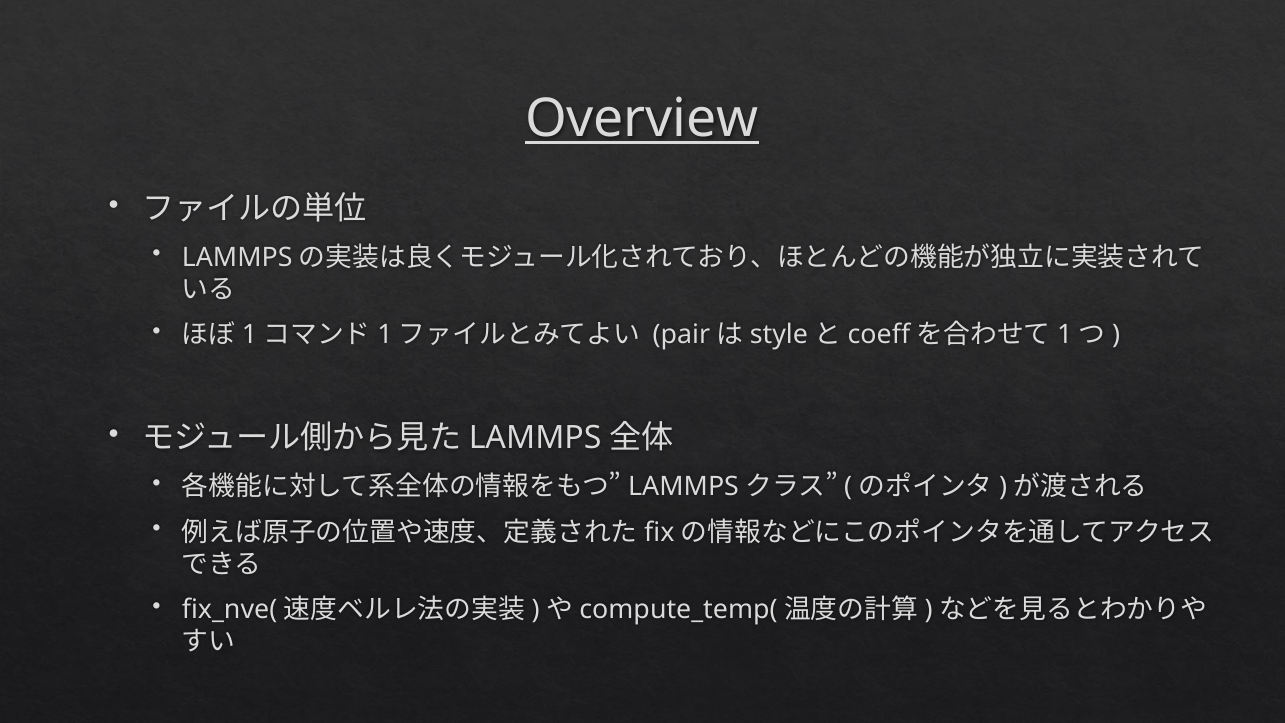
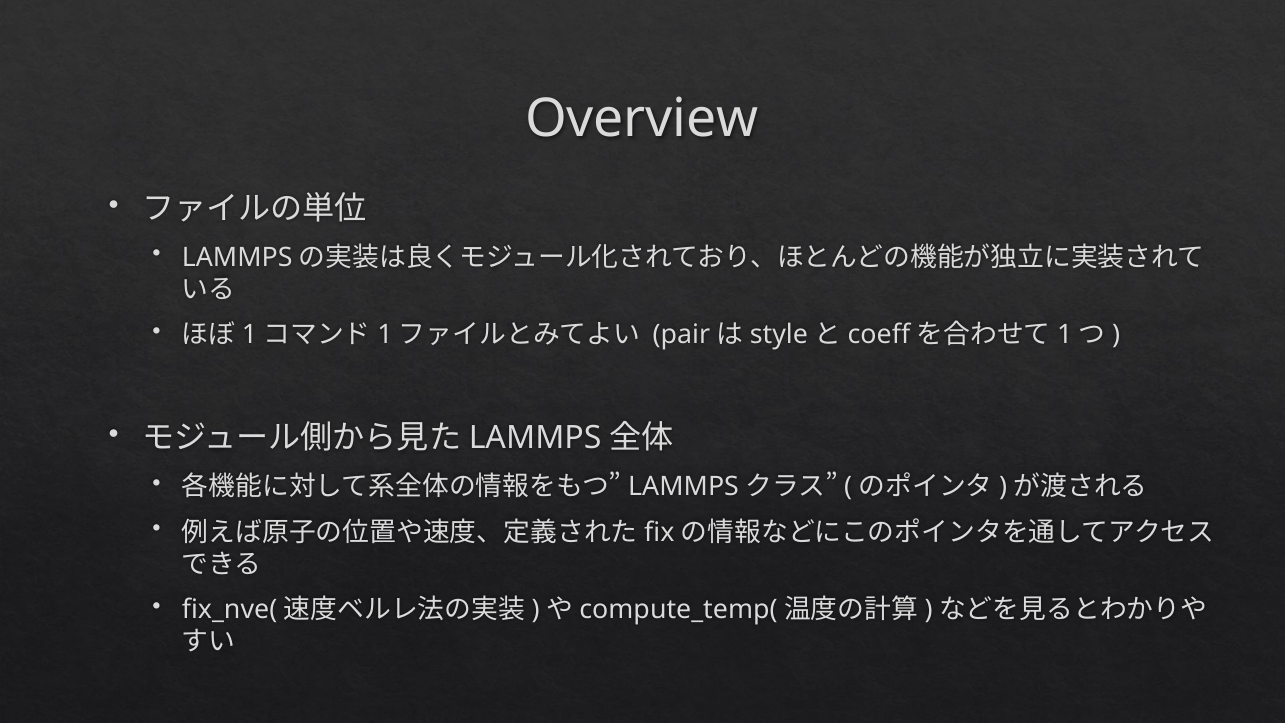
Overview underline: present -> none (642, 119)
